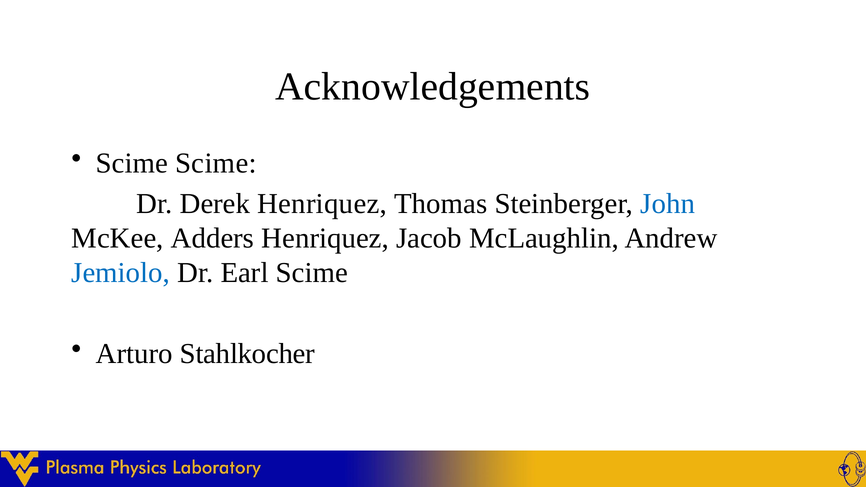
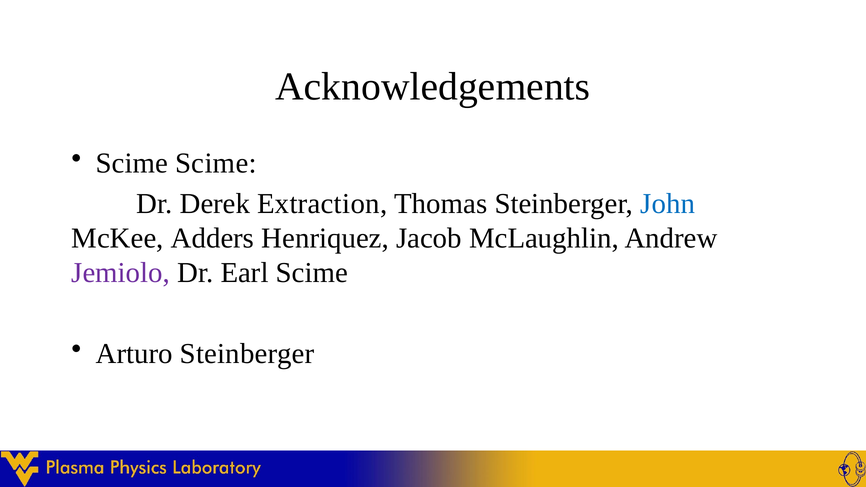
Derek Henriquez: Henriquez -> Extraction (322, 204)
Jemiolo colour: blue -> purple (121, 273)
Arturo Stahlkocher: Stahlkocher -> Steinberger (247, 354)
